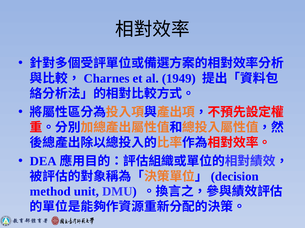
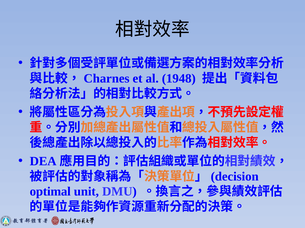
1949: 1949 -> 1948 (179, 79)
method: method -> optimal (50, 192)
